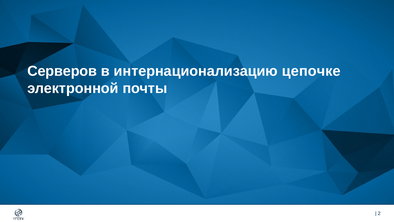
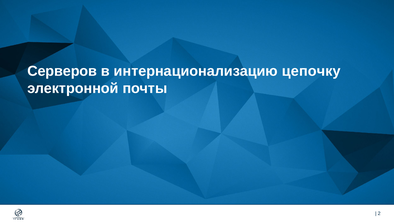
цепочке: цепочке -> цепочку (311, 71)
